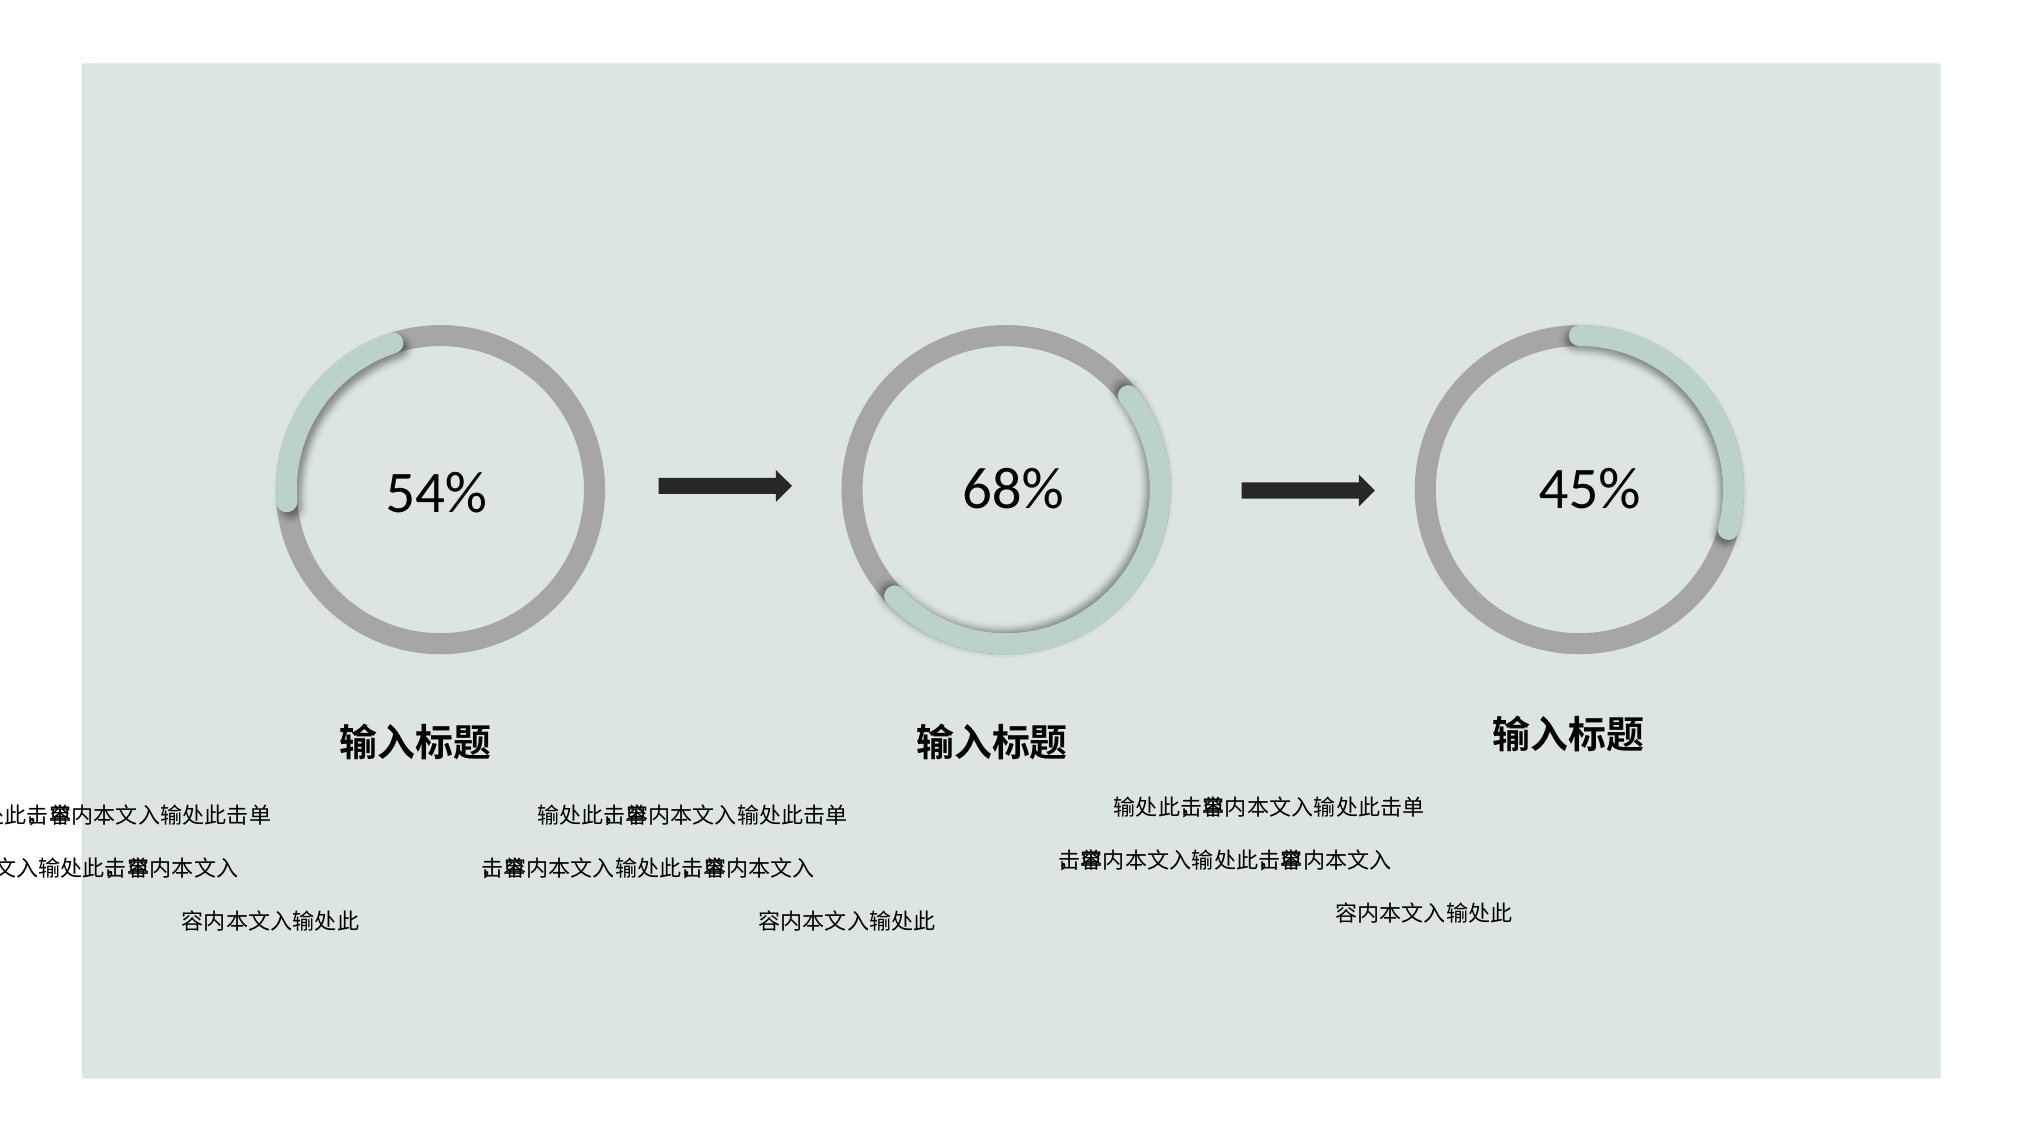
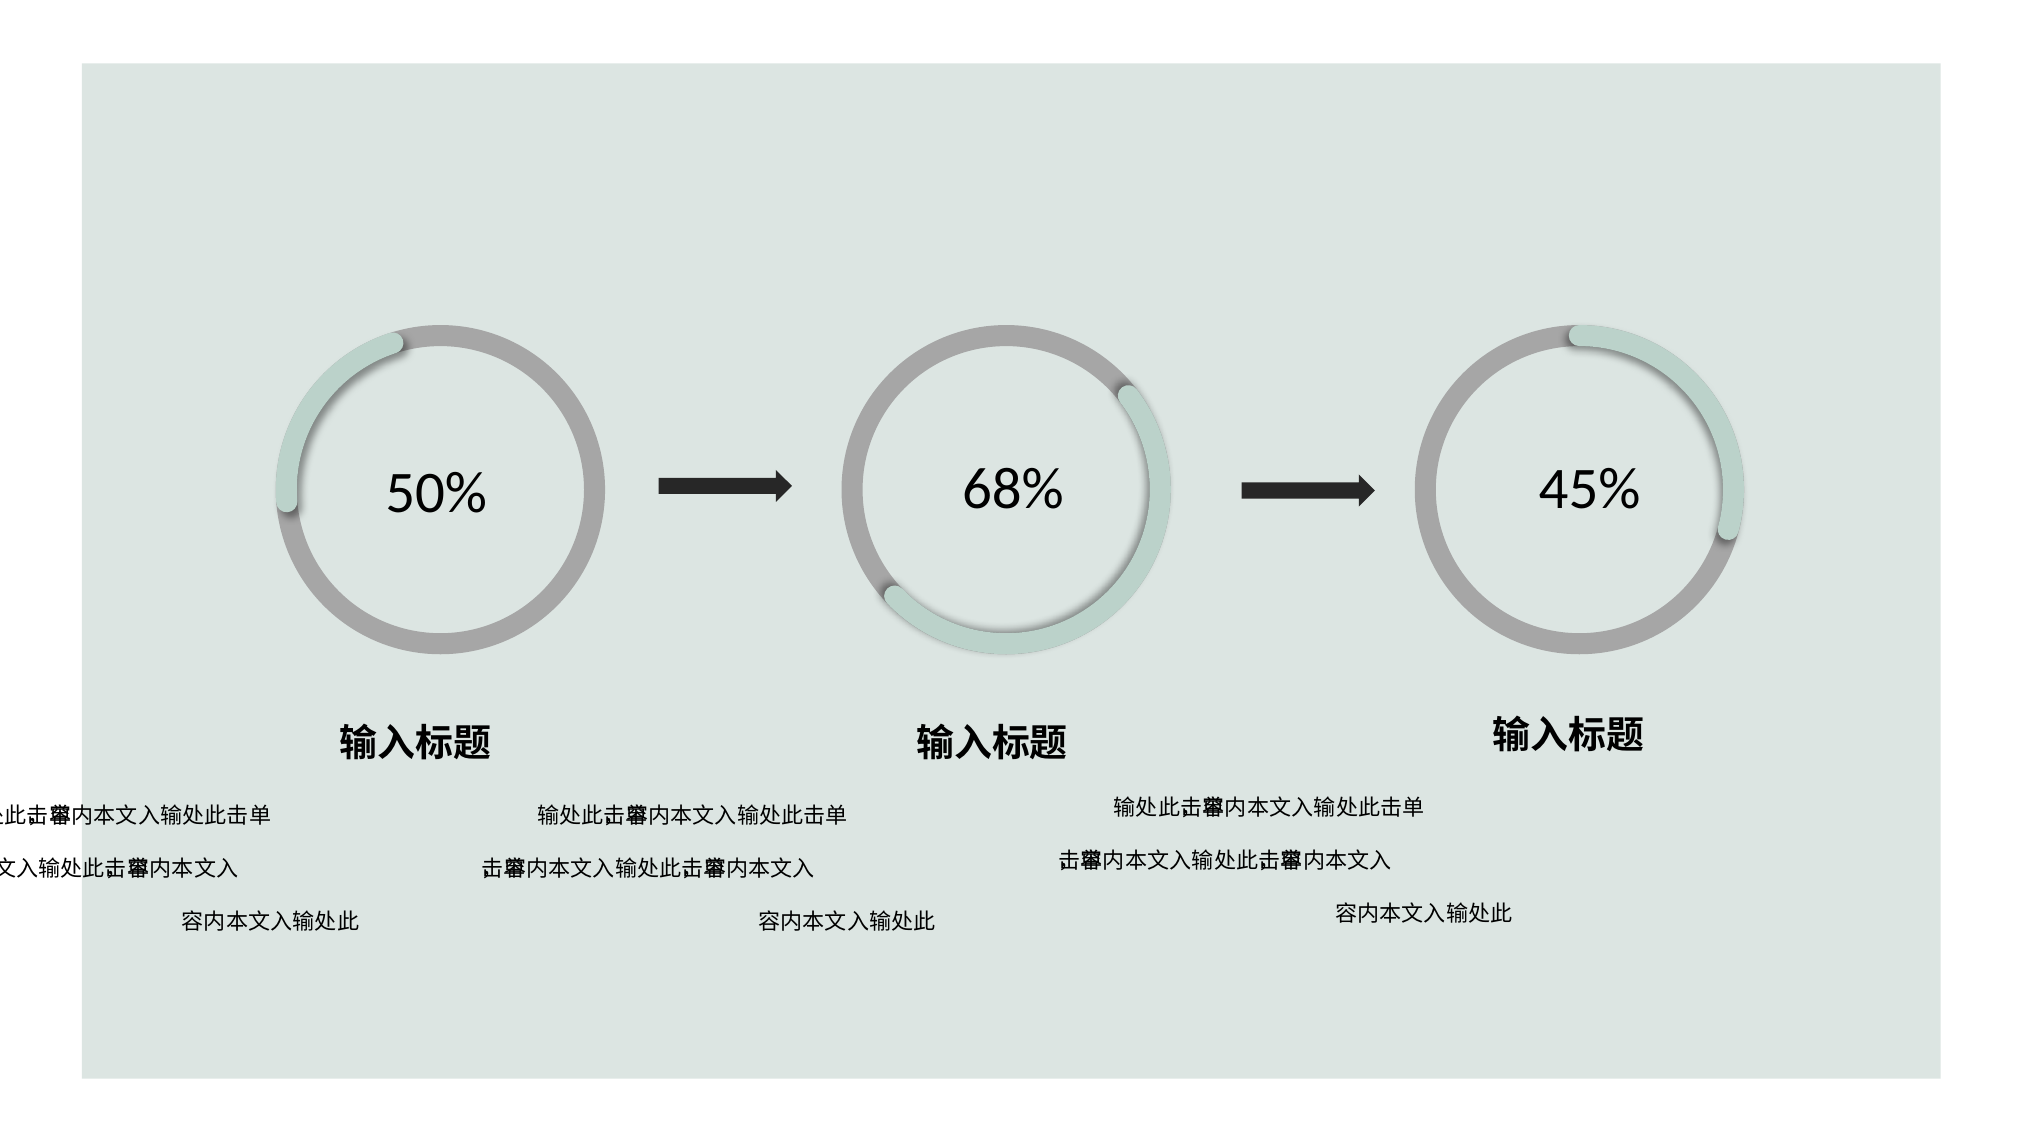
54%: 54% -> 50% (436, 493)
